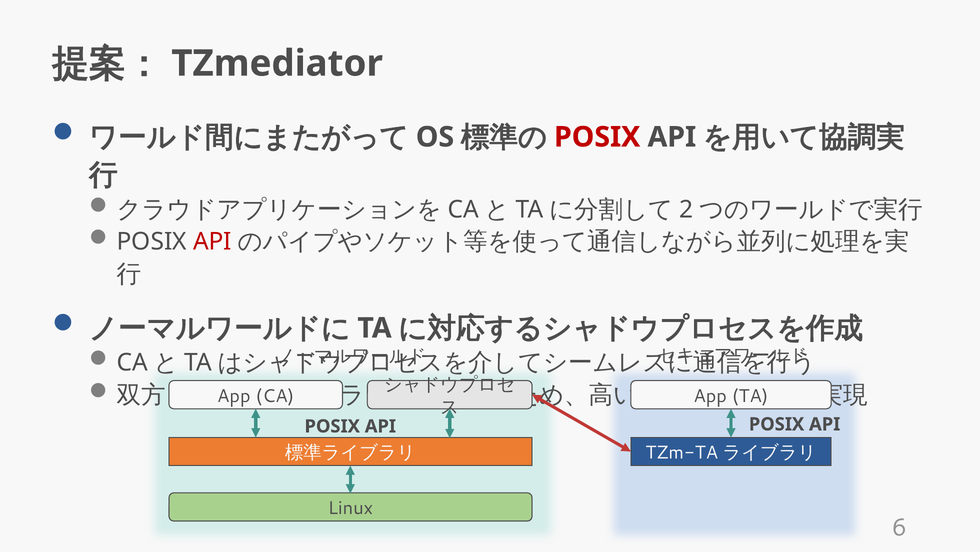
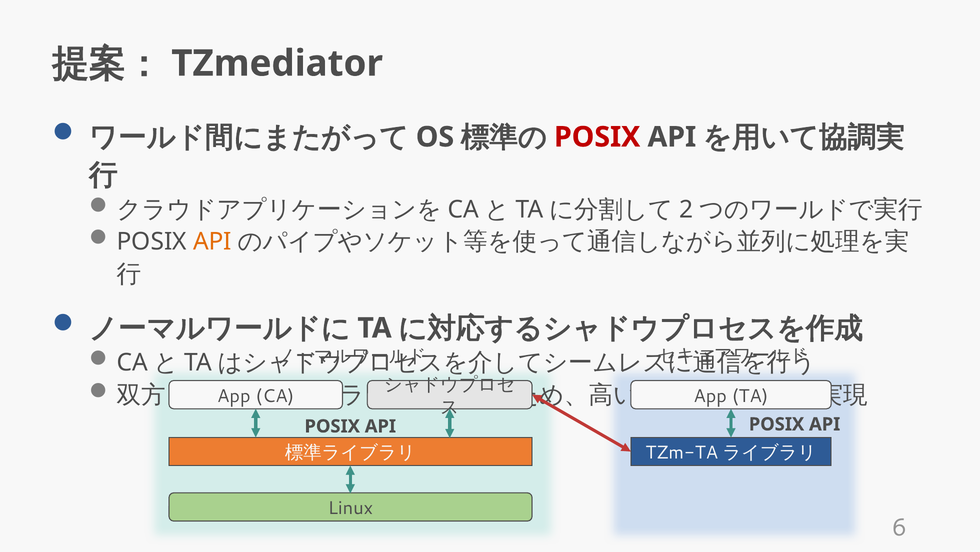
API colour: red -> orange (212, 241)
